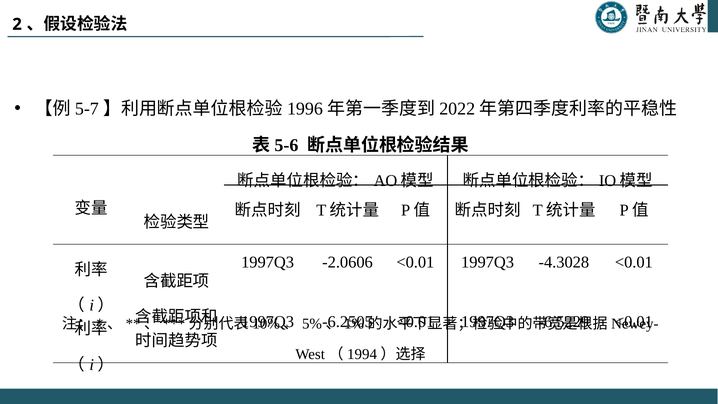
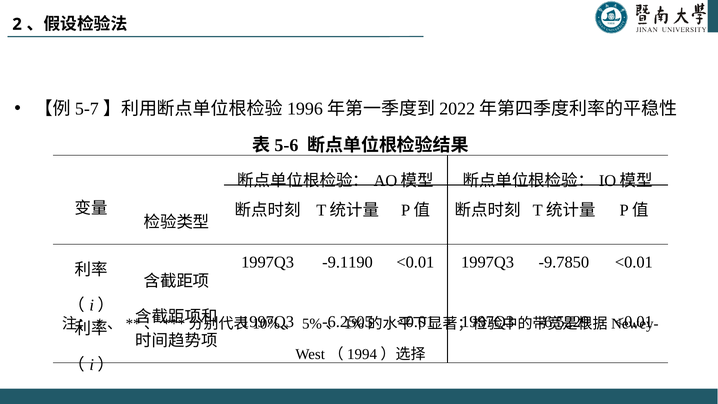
-2.0606: -2.0606 -> -9.1190 (348, 263)
-4.3028: -4.3028 -> -9.7850 (564, 263)
